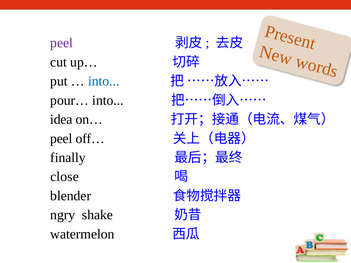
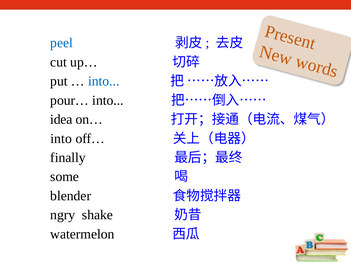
peel colour: purple -> blue (62, 43)
peel: peel -> into (61, 139)
close: close -> some (65, 177)
